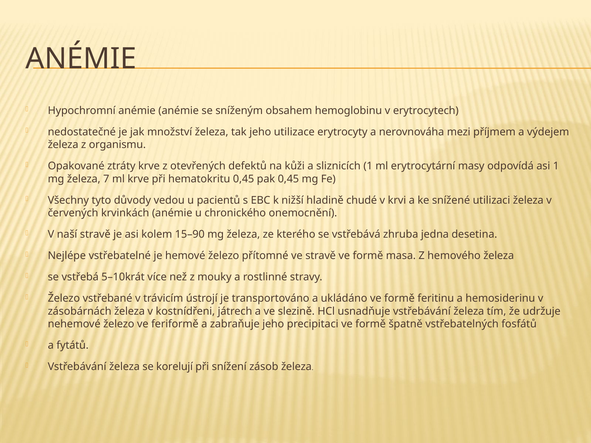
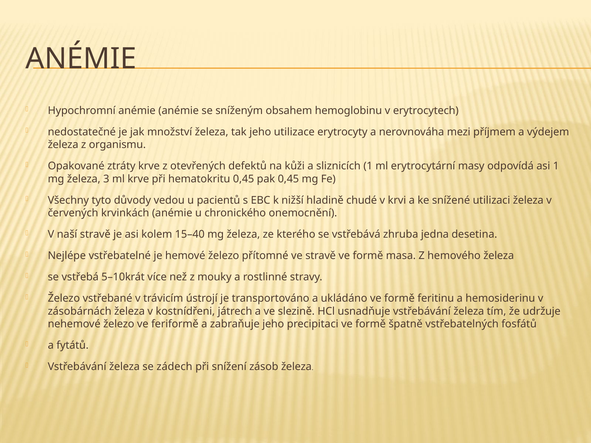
7: 7 -> 3 (106, 179)
15–90: 15–90 -> 15–40 (190, 234)
korelují: korelují -> zádech (174, 367)
